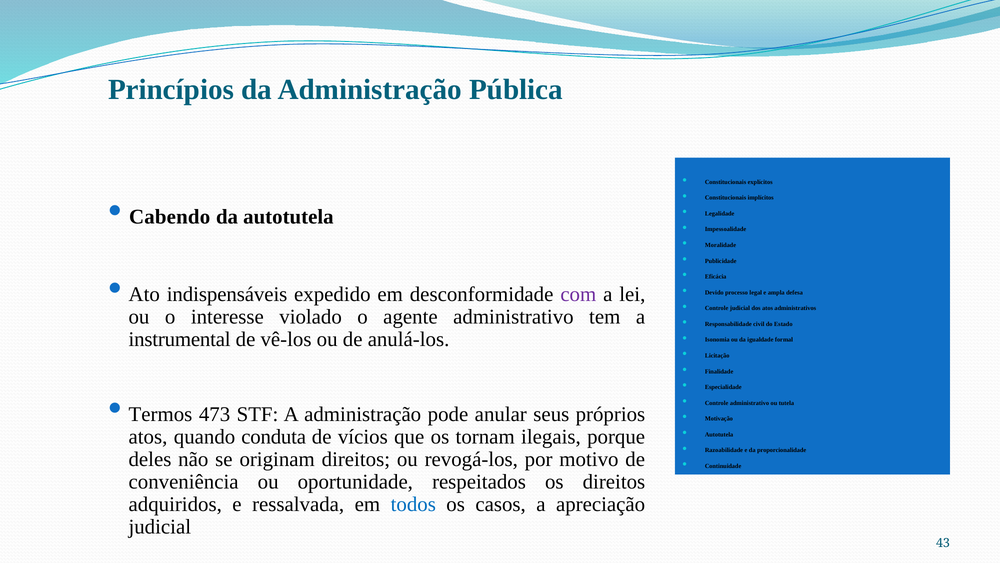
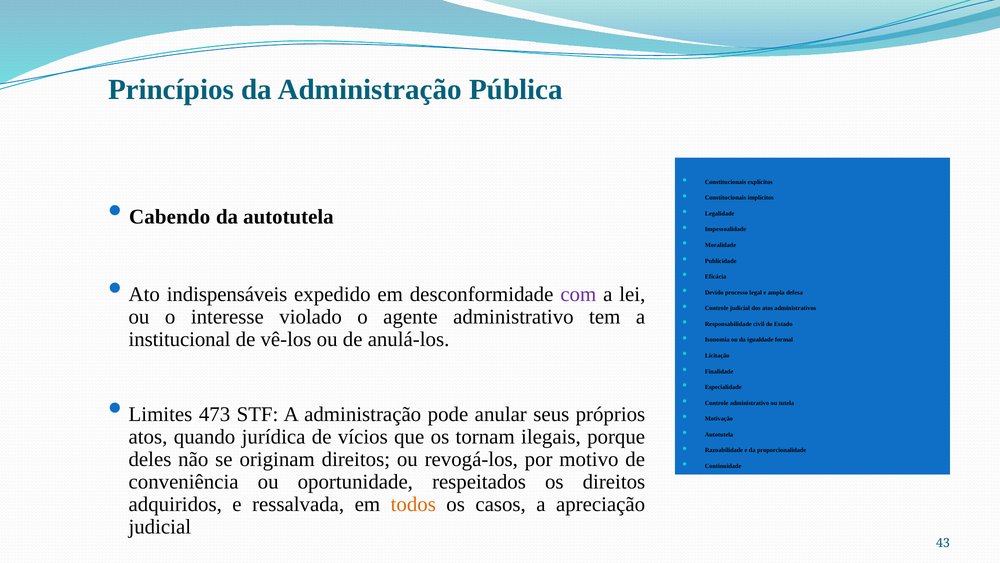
instrumental: instrumental -> institucional (180, 339)
Termos: Termos -> Limites (160, 414)
conduta: conduta -> jurídica (274, 436)
todos colour: blue -> orange (413, 504)
